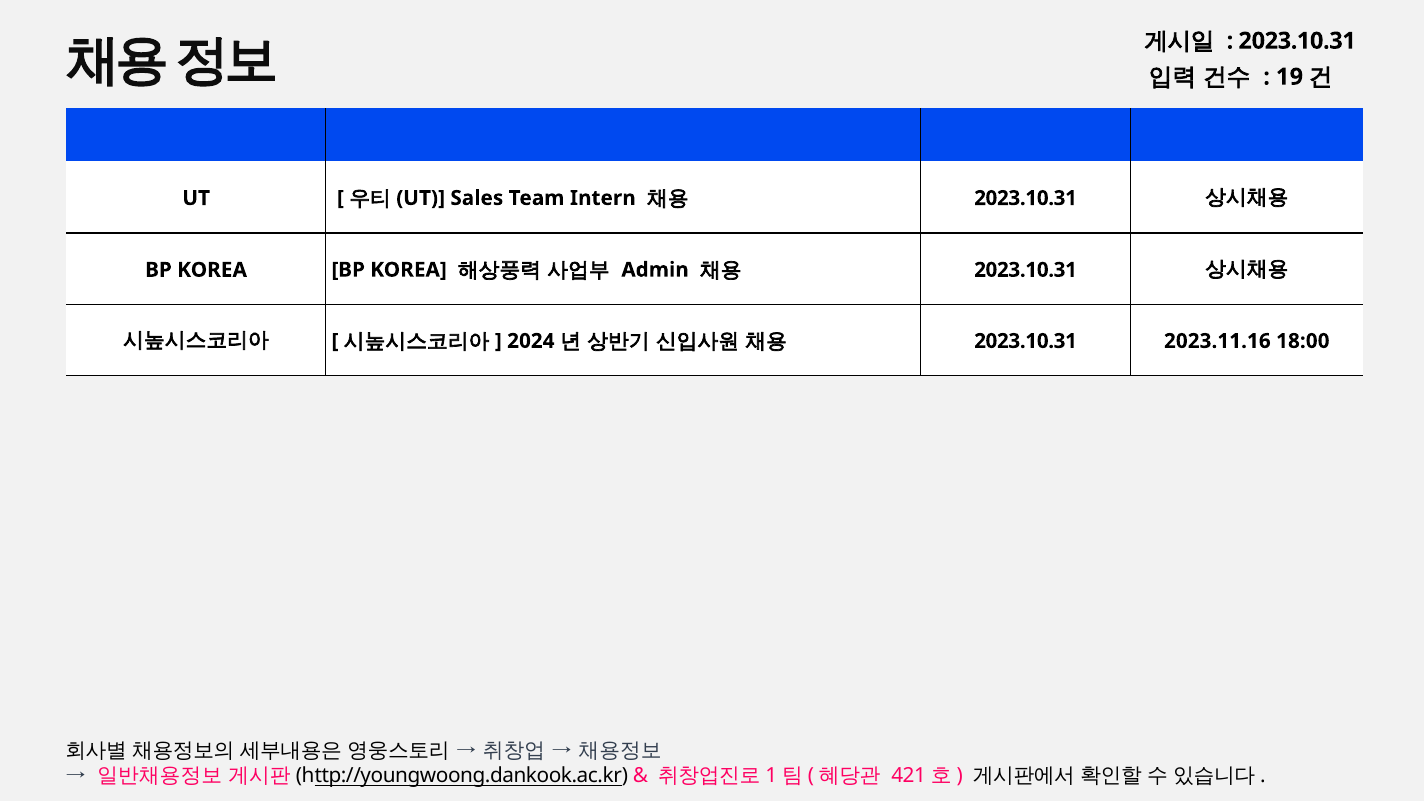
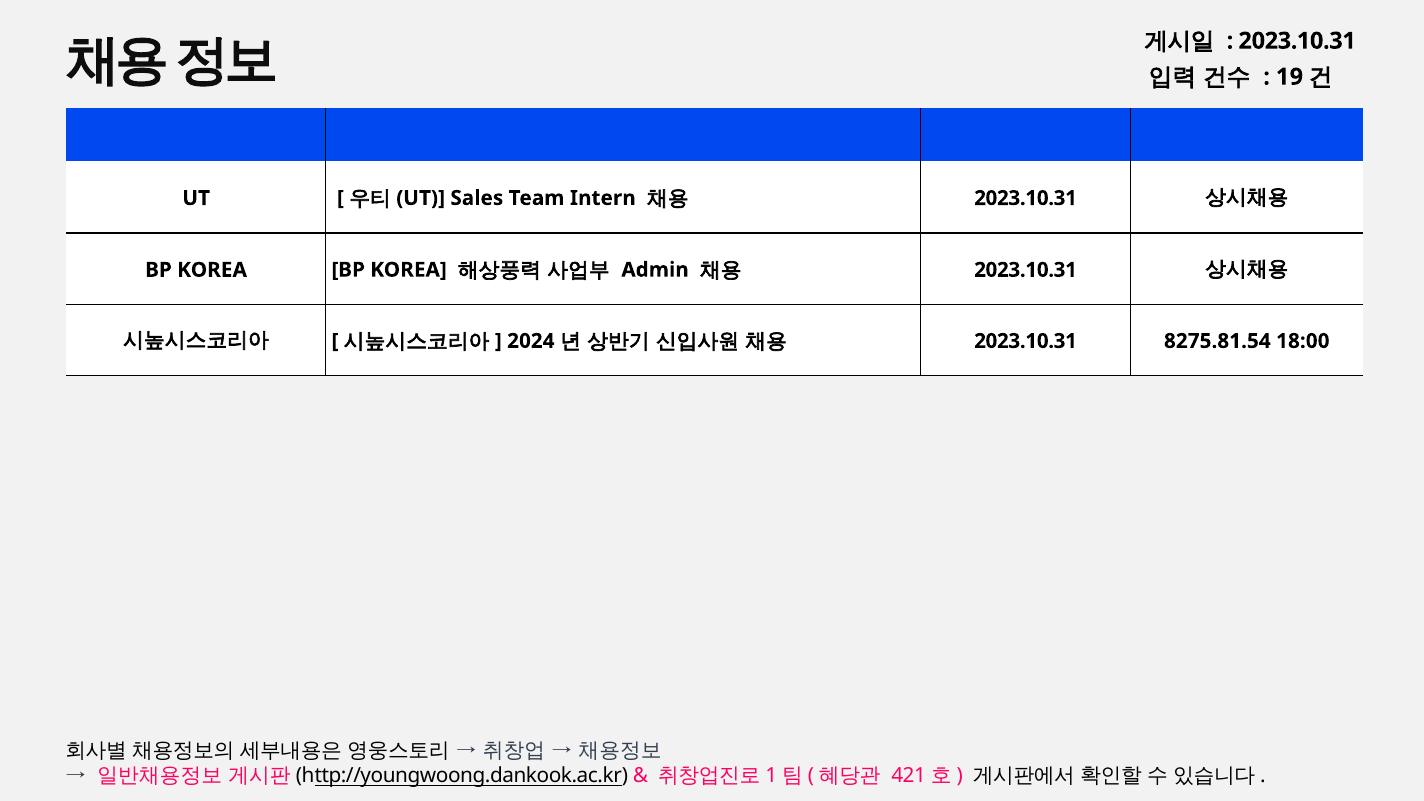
2023.11.16: 2023.11.16 -> 8275.81.54 (1217, 341)
